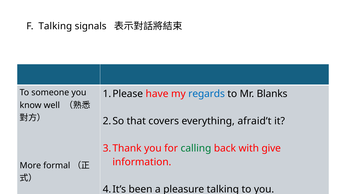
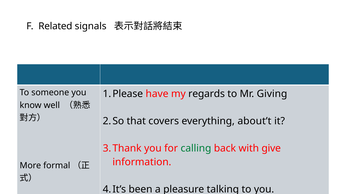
F Talking: Talking -> Related (55, 26)
regards colour: blue -> black (207, 94)
Blanks: Blanks -> Giving (272, 94)
afraid’t: afraid’t -> about’t (254, 121)
